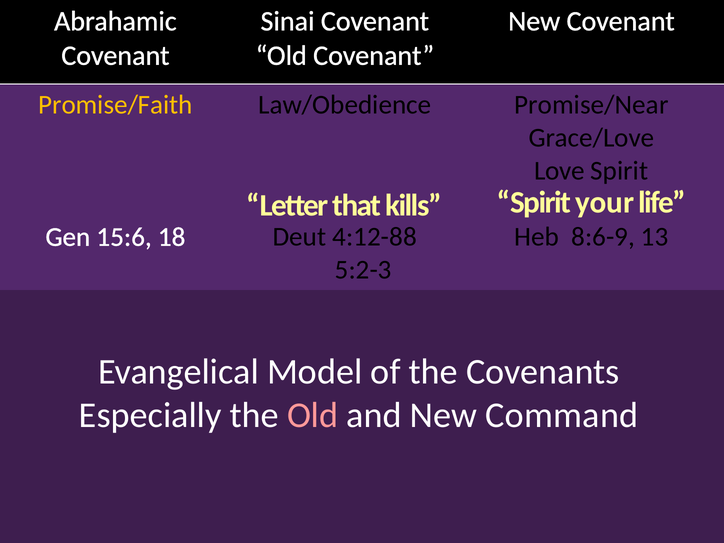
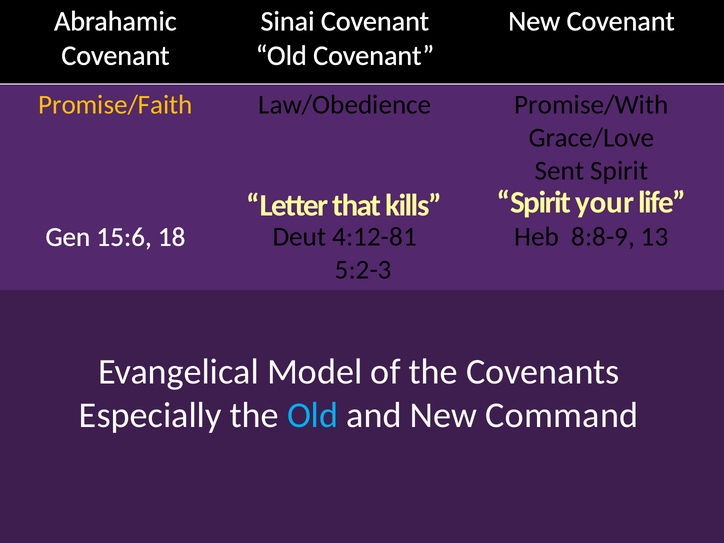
Promise/Near: Promise/Near -> Promise/With (591, 105)
Love: Love -> Sent (559, 171)
4:12-88: 4:12-88 -> 4:12-81 (375, 237)
8:6-9: 8:6-9 -> 8:8-9 (603, 237)
Old colour: pink -> light blue (313, 415)
